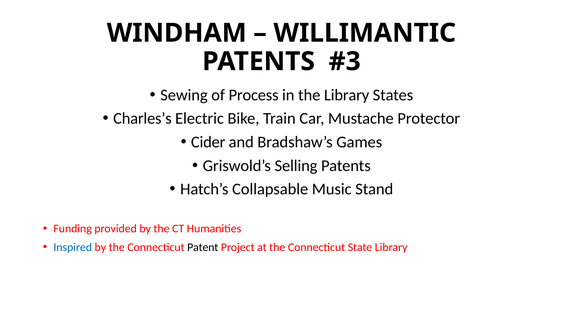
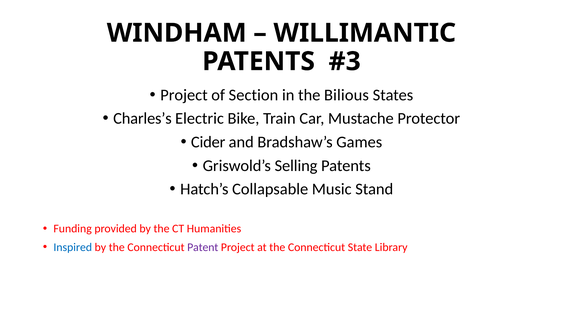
Sewing: Sewing -> Project (184, 95)
Process: Process -> Section (253, 95)
the Library: Library -> Bilious (346, 95)
Patent colour: black -> purple (203, 248)
